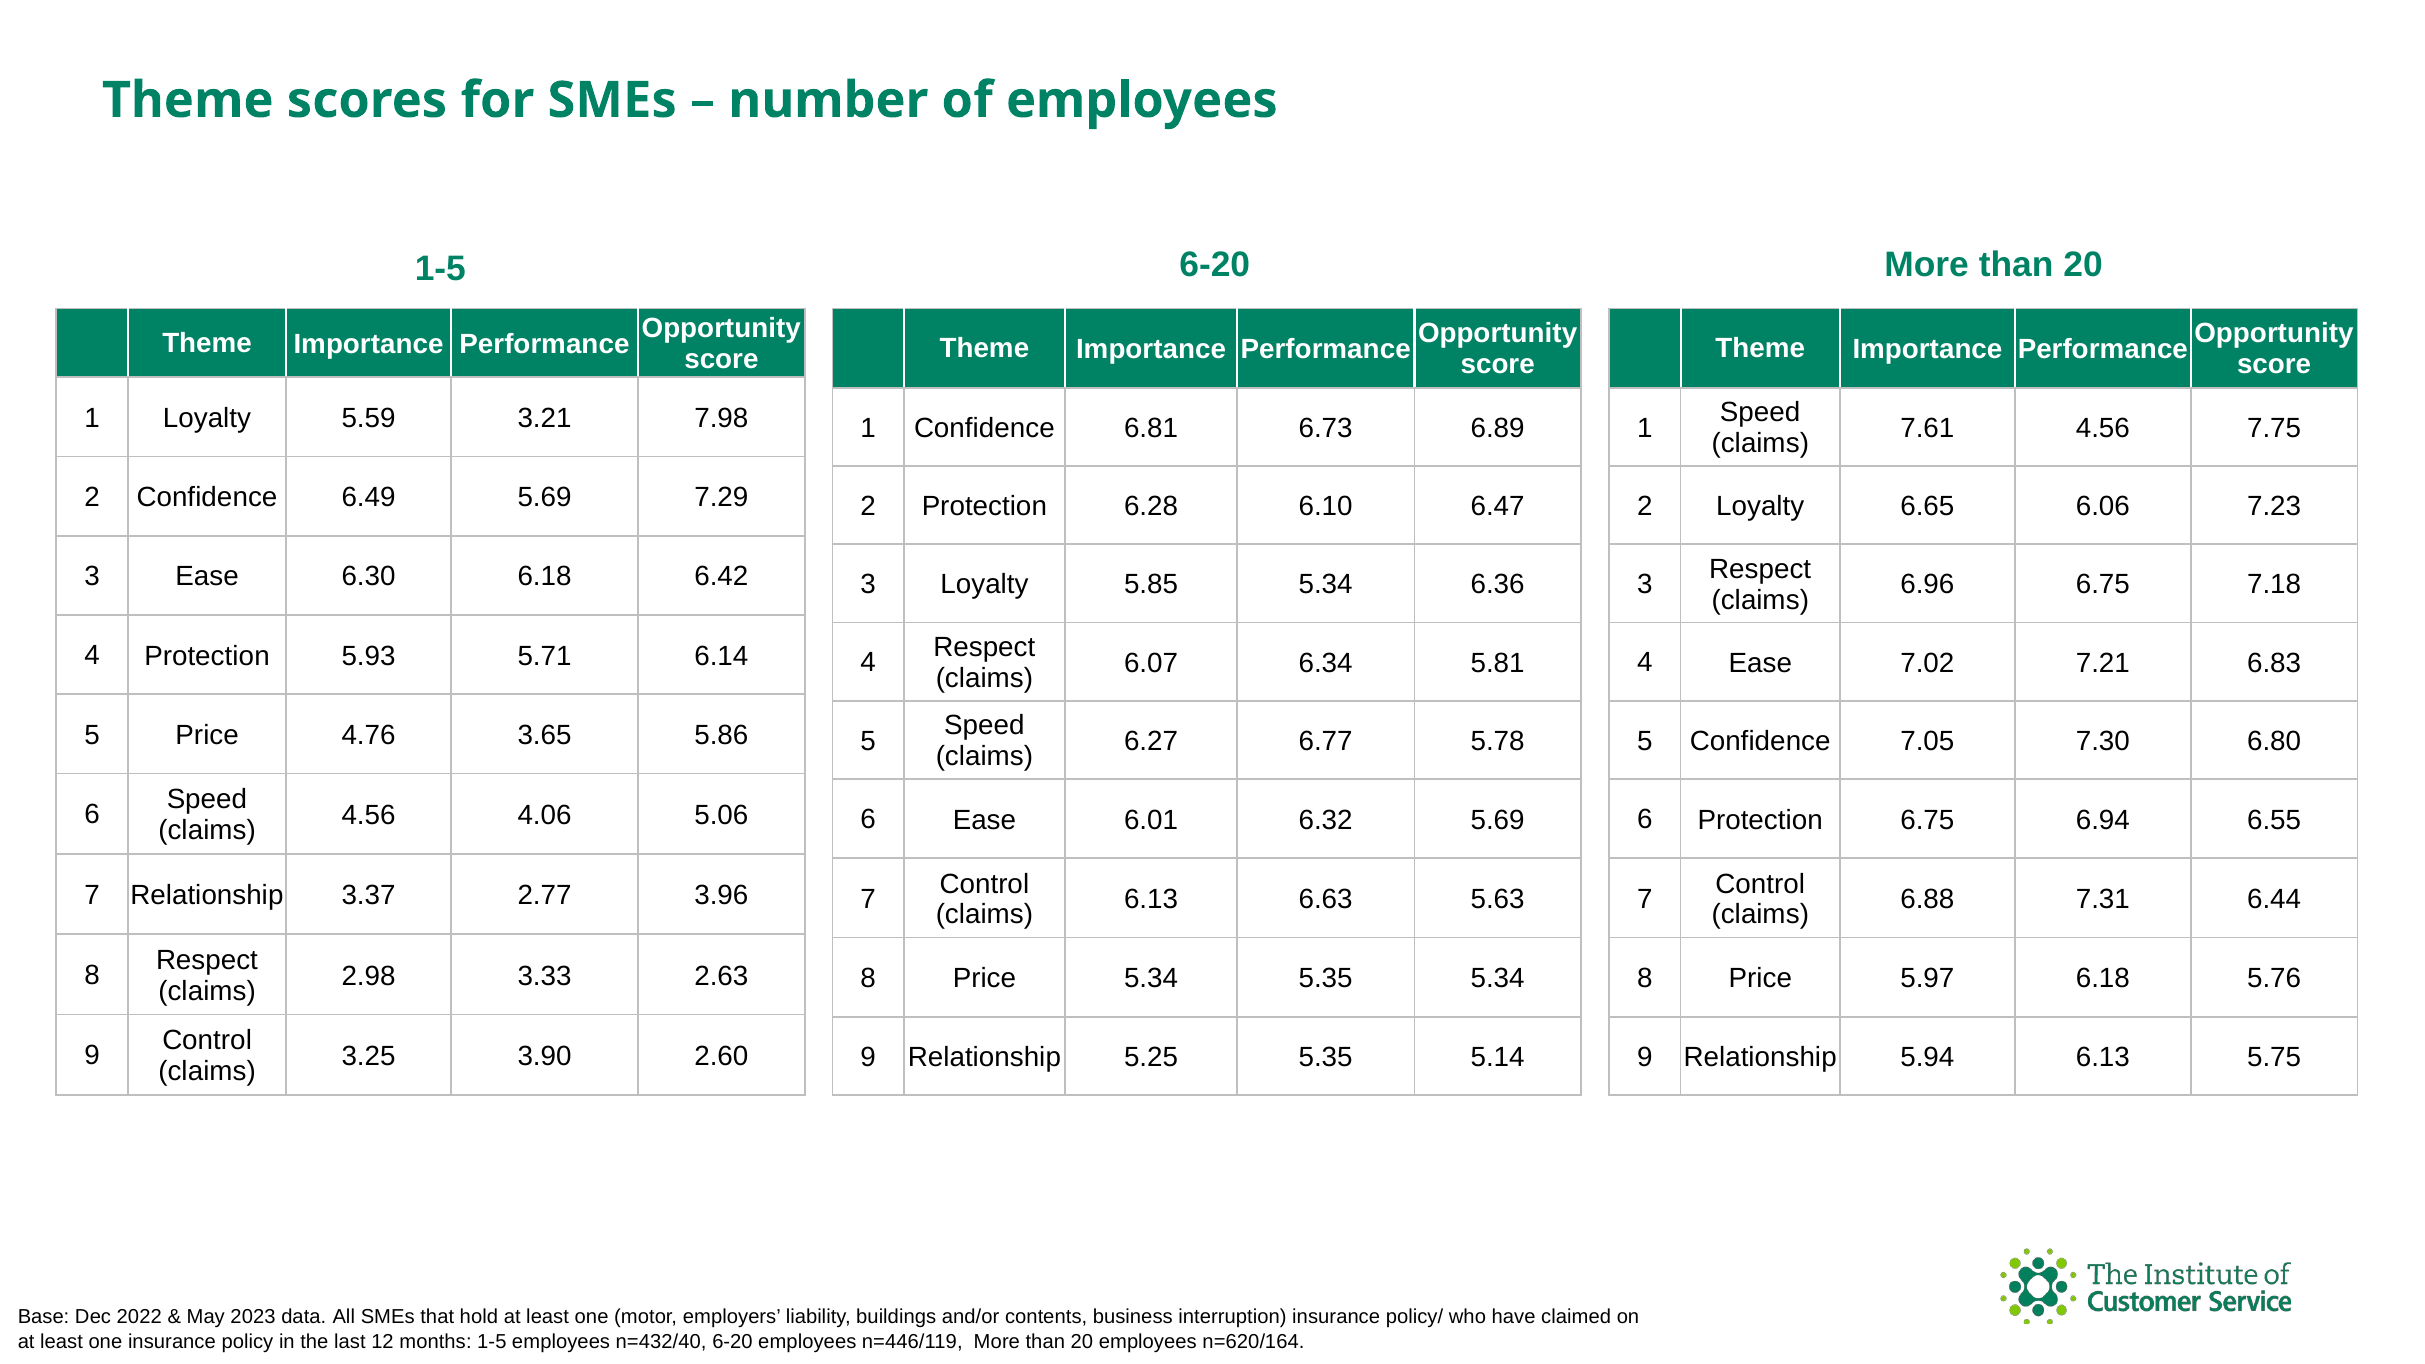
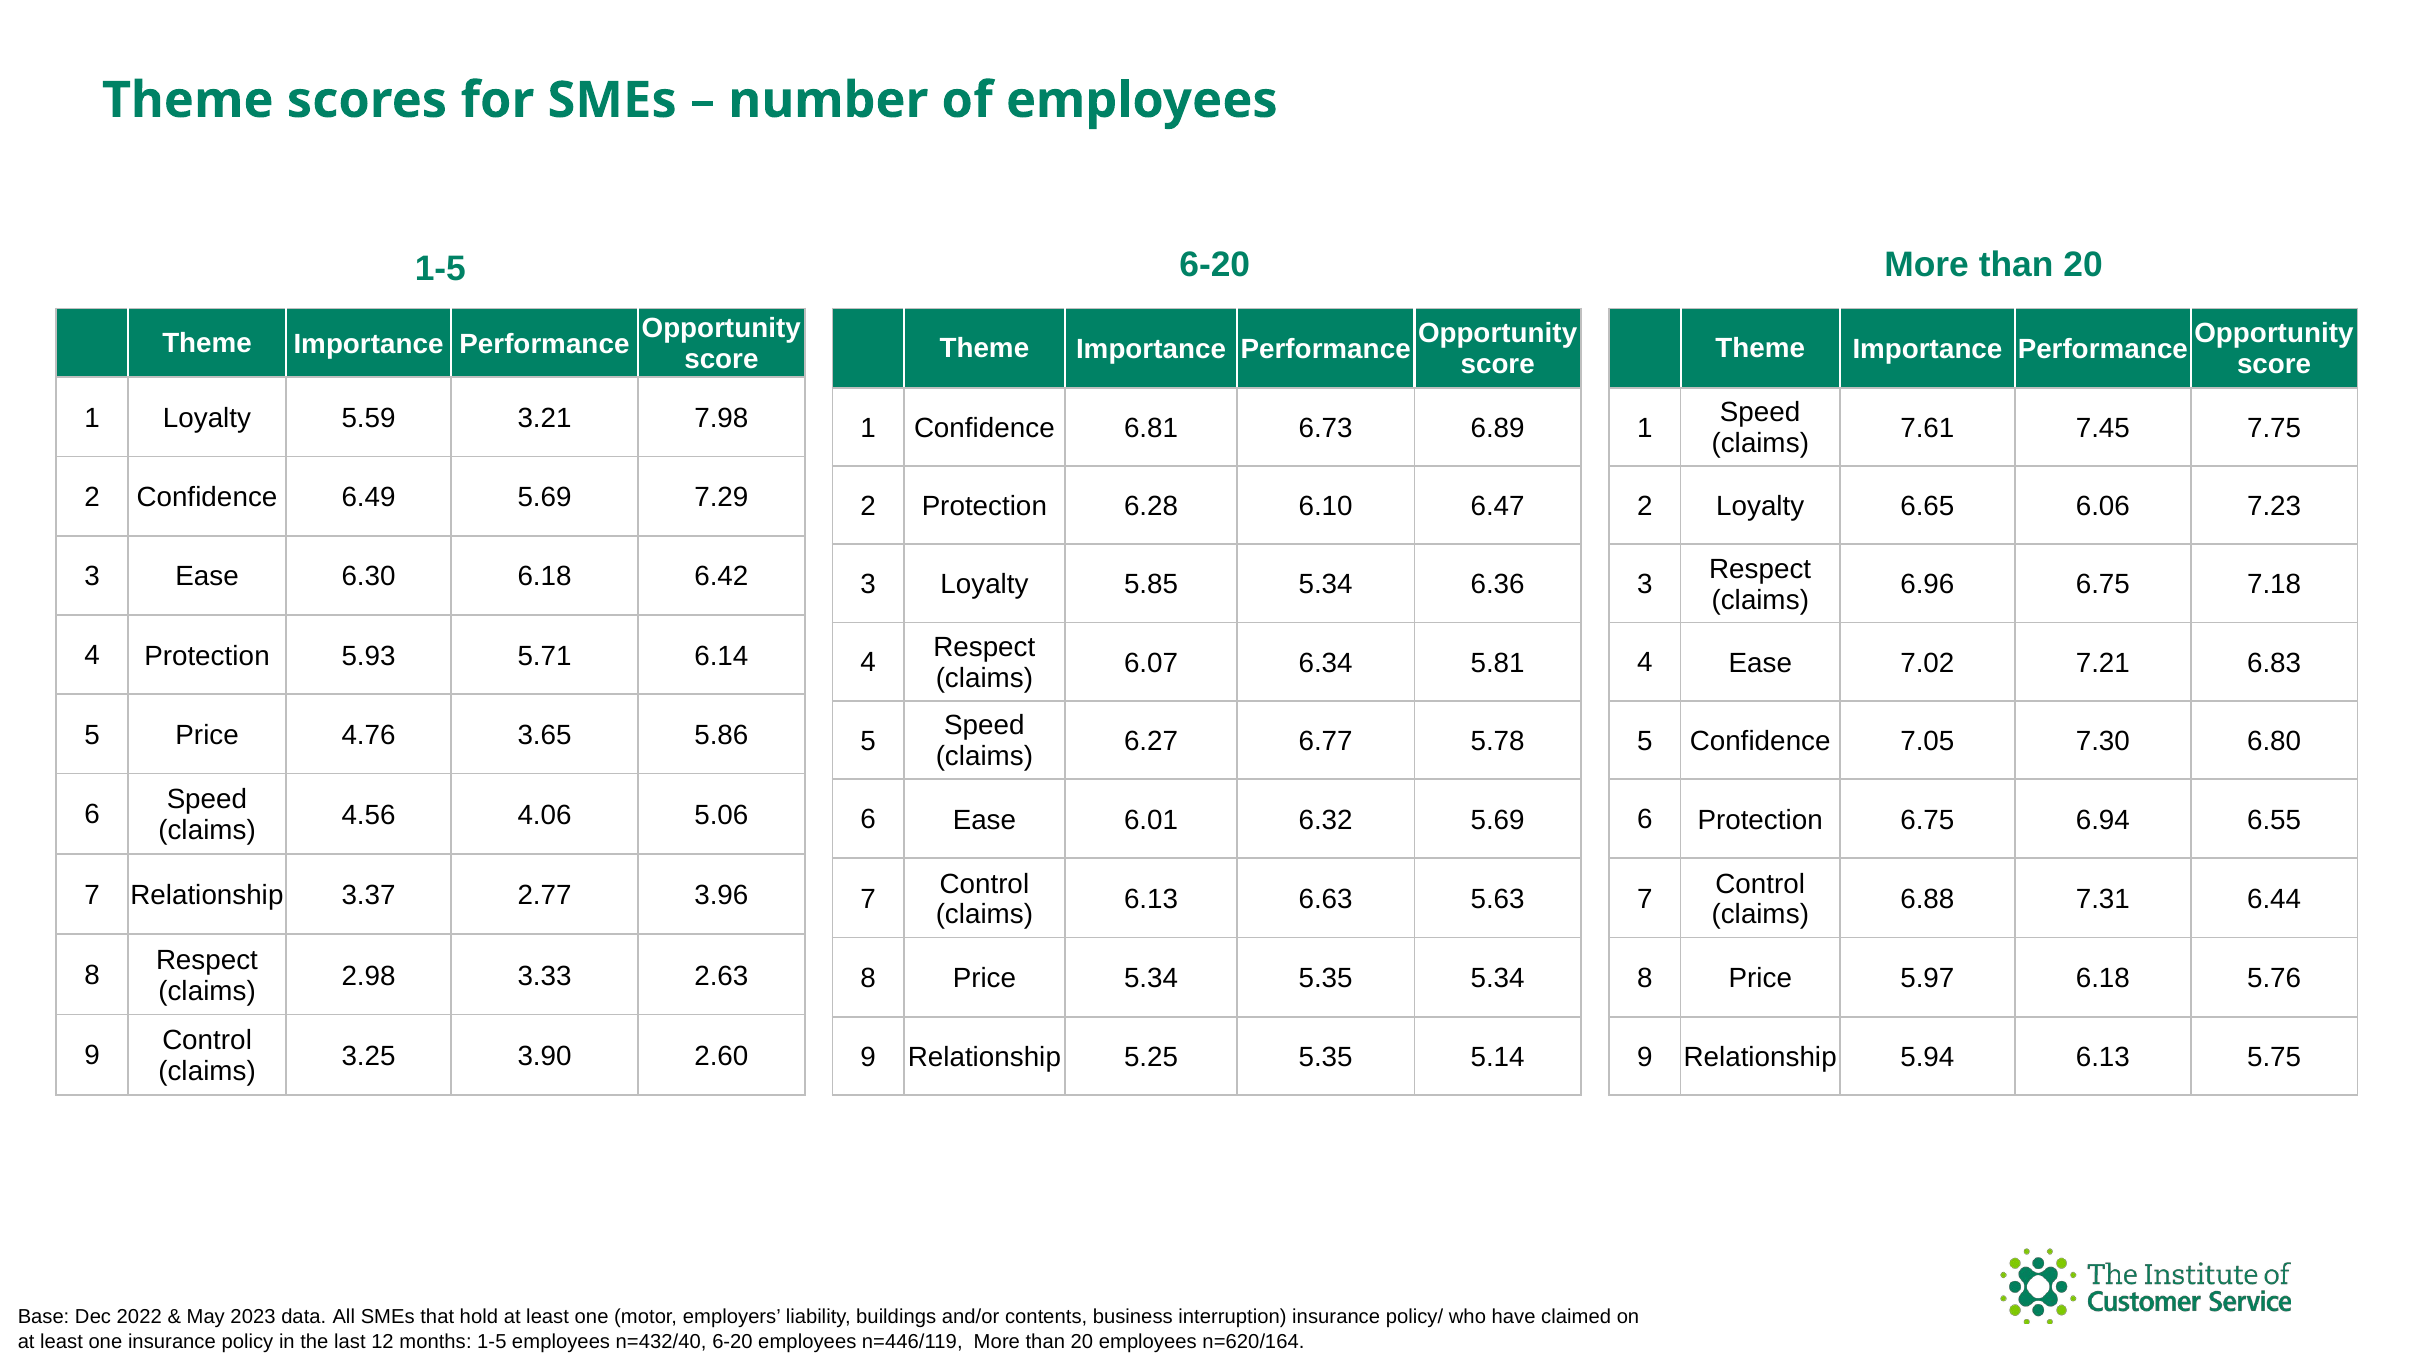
7.61 4.56: 4.56 -> 7.45 (2103, 428)
